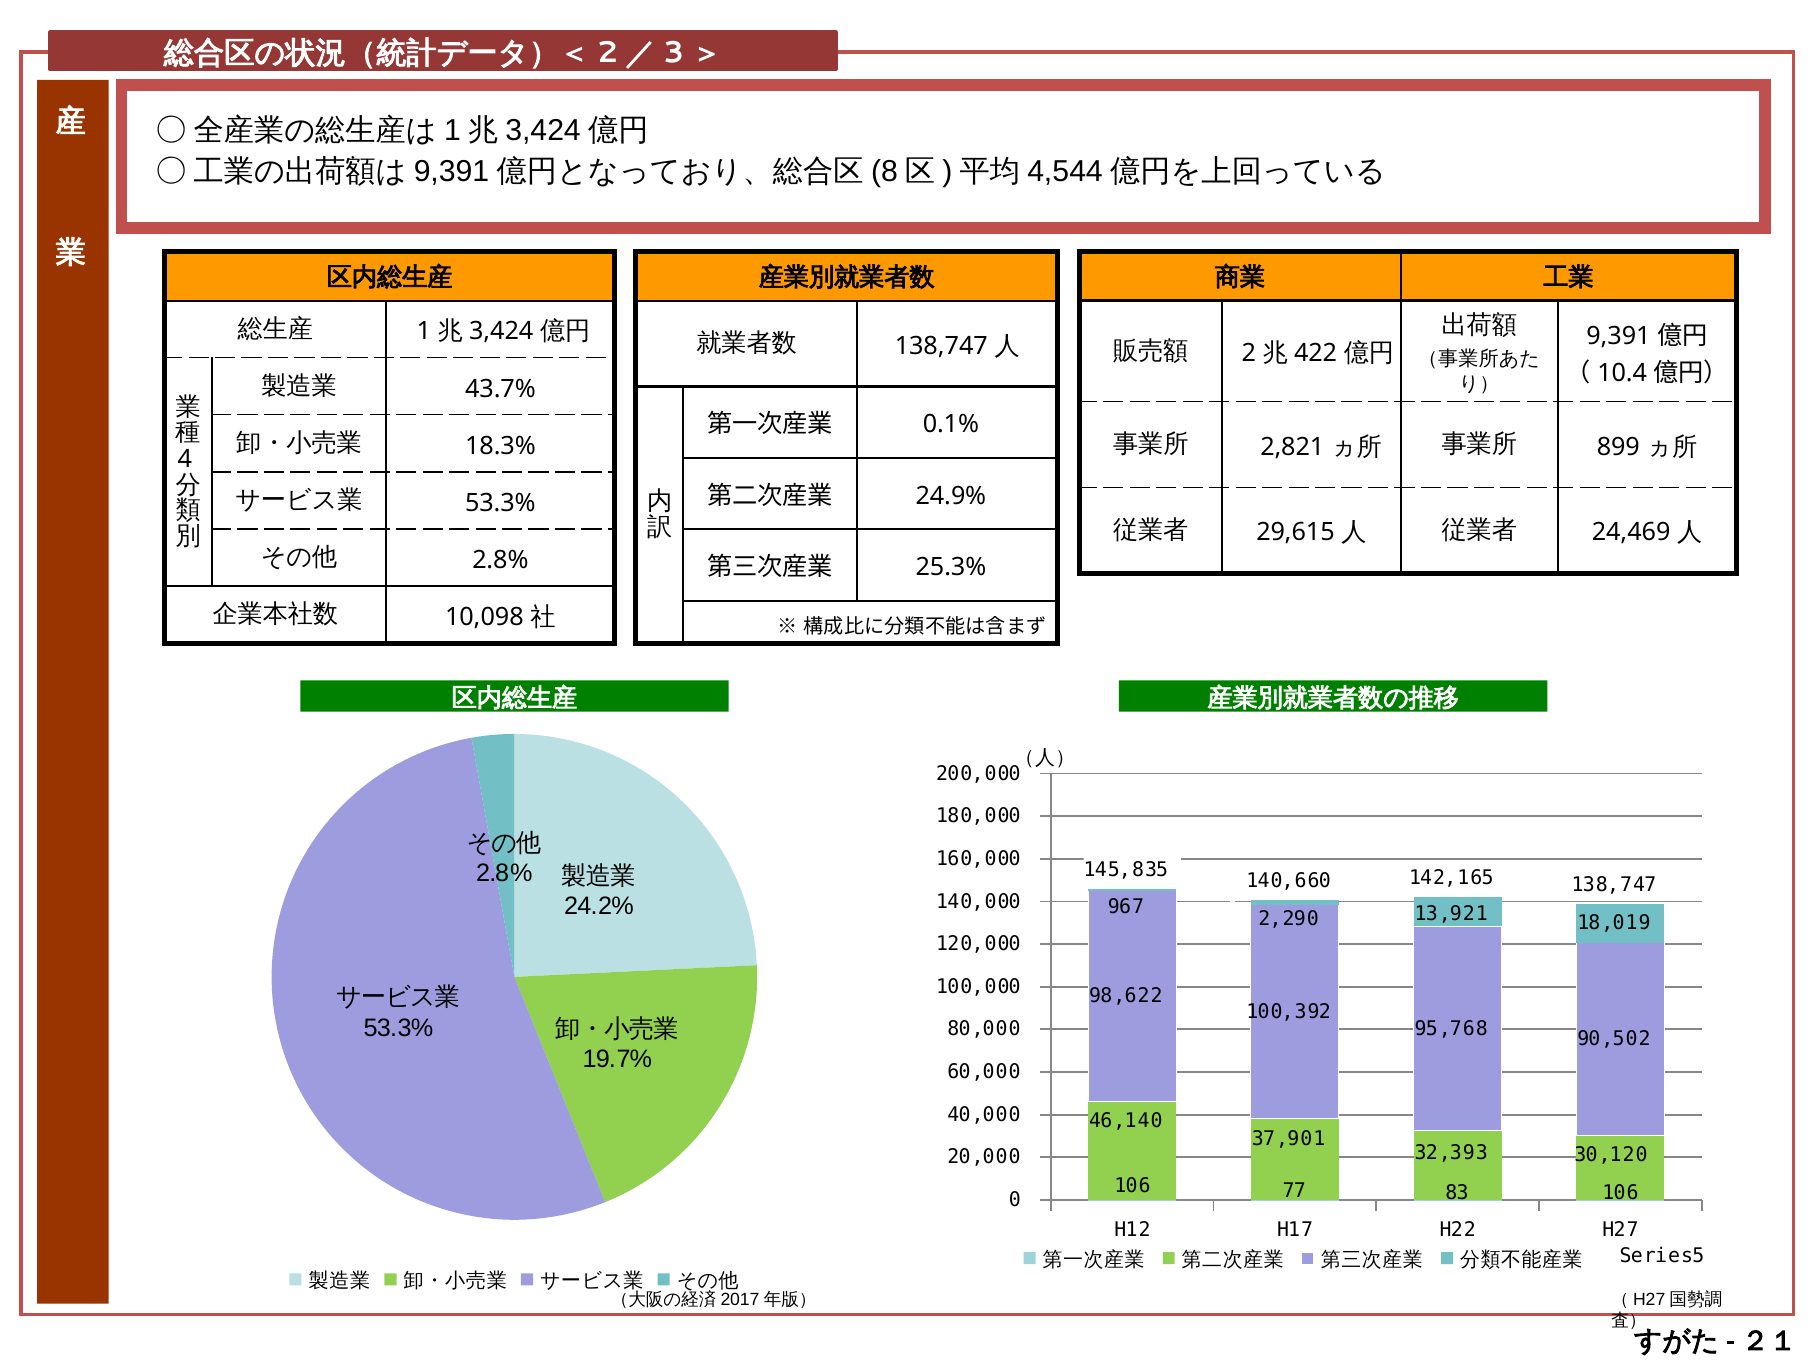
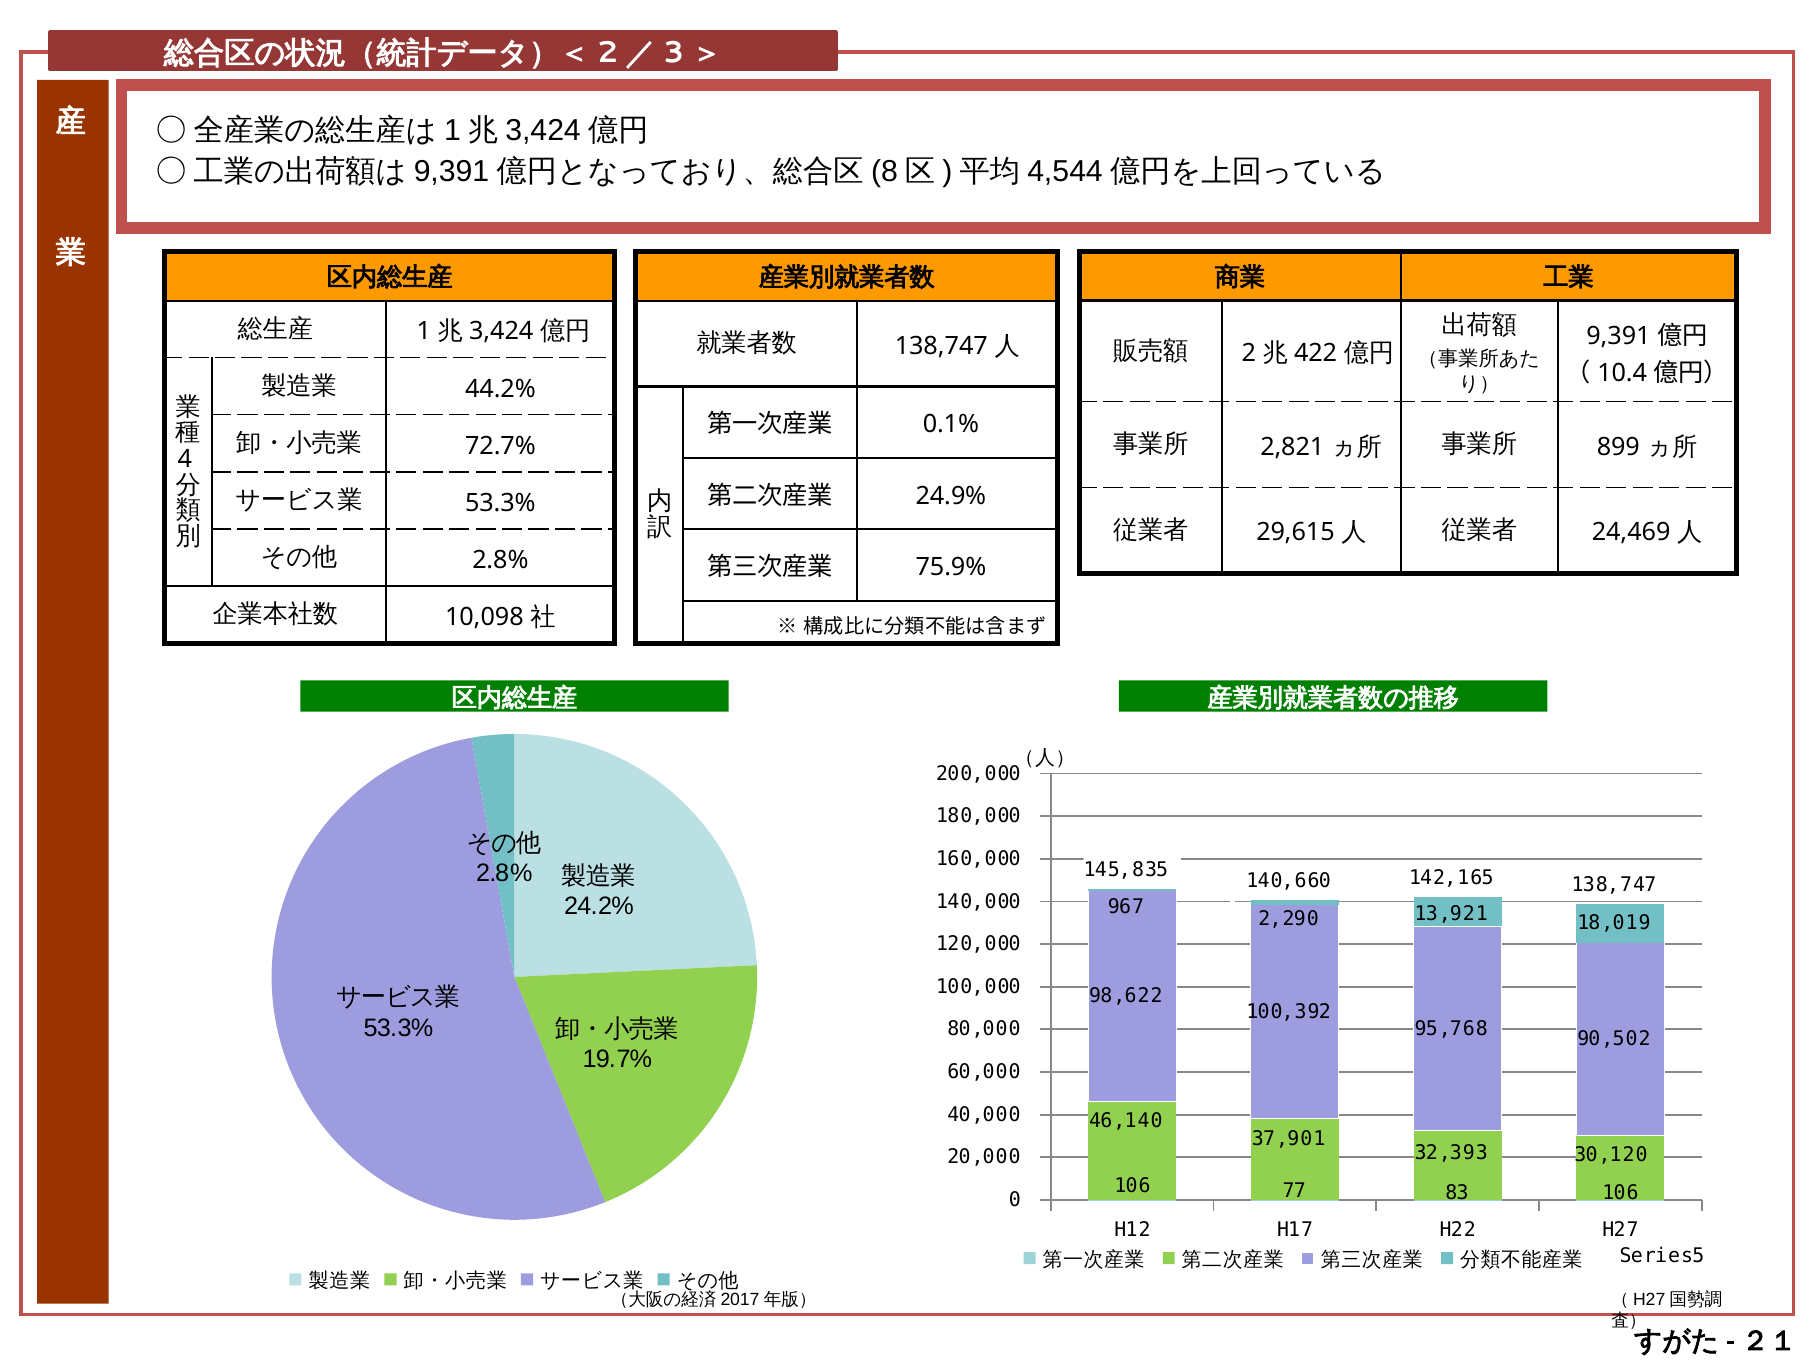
43.7%: 43.7% -> 44.2% (500, 389)
18.3%: 18.3% -> 72.7% (500, 446)
25.3%: 25.3% -> 75.9% (951, 567)
